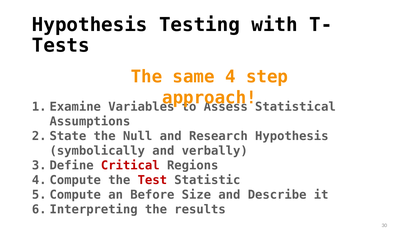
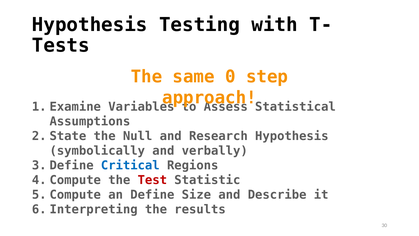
4: 4 -> 0 (230, 77)
Critical colour: red -> blue (130, 165)
Before: Before -> Define (152, 195)
